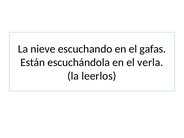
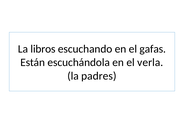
nieve: nieve -> libros (43, 49)
leerlos: leerlos -> padres (99, 76)
